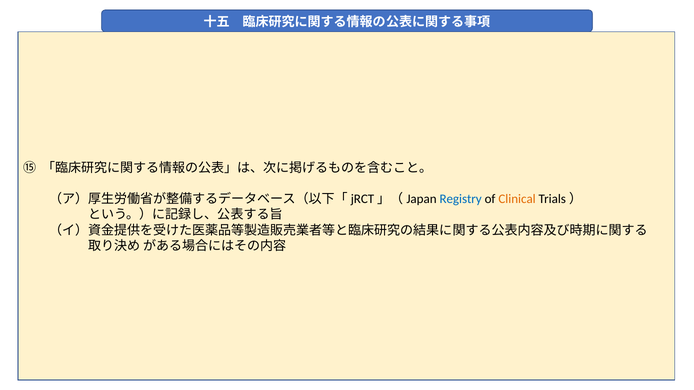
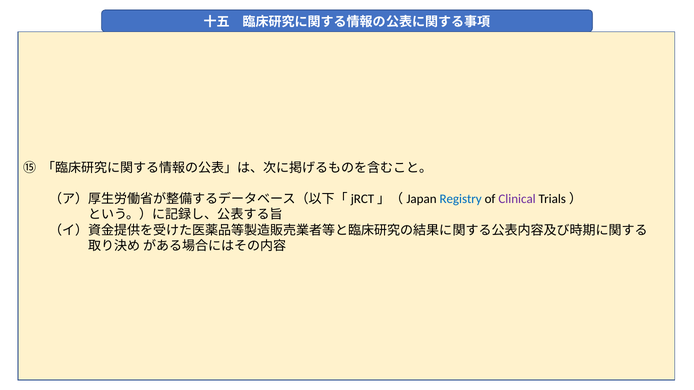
Clinical colour: orange -> purple (517, 199)
